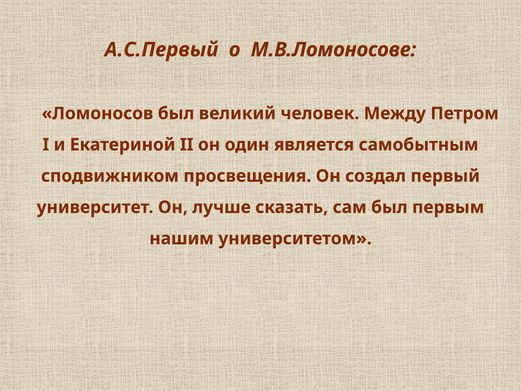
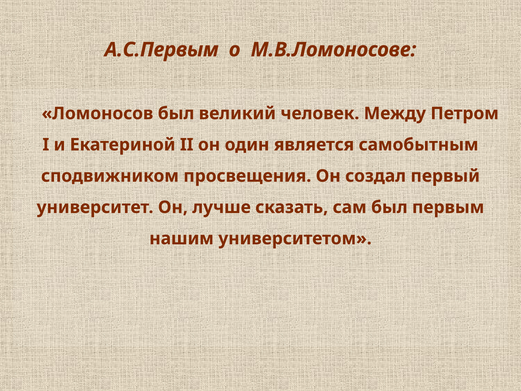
А.С.Первый: А.С.Первый -> А.С.Первым (162, 50)
